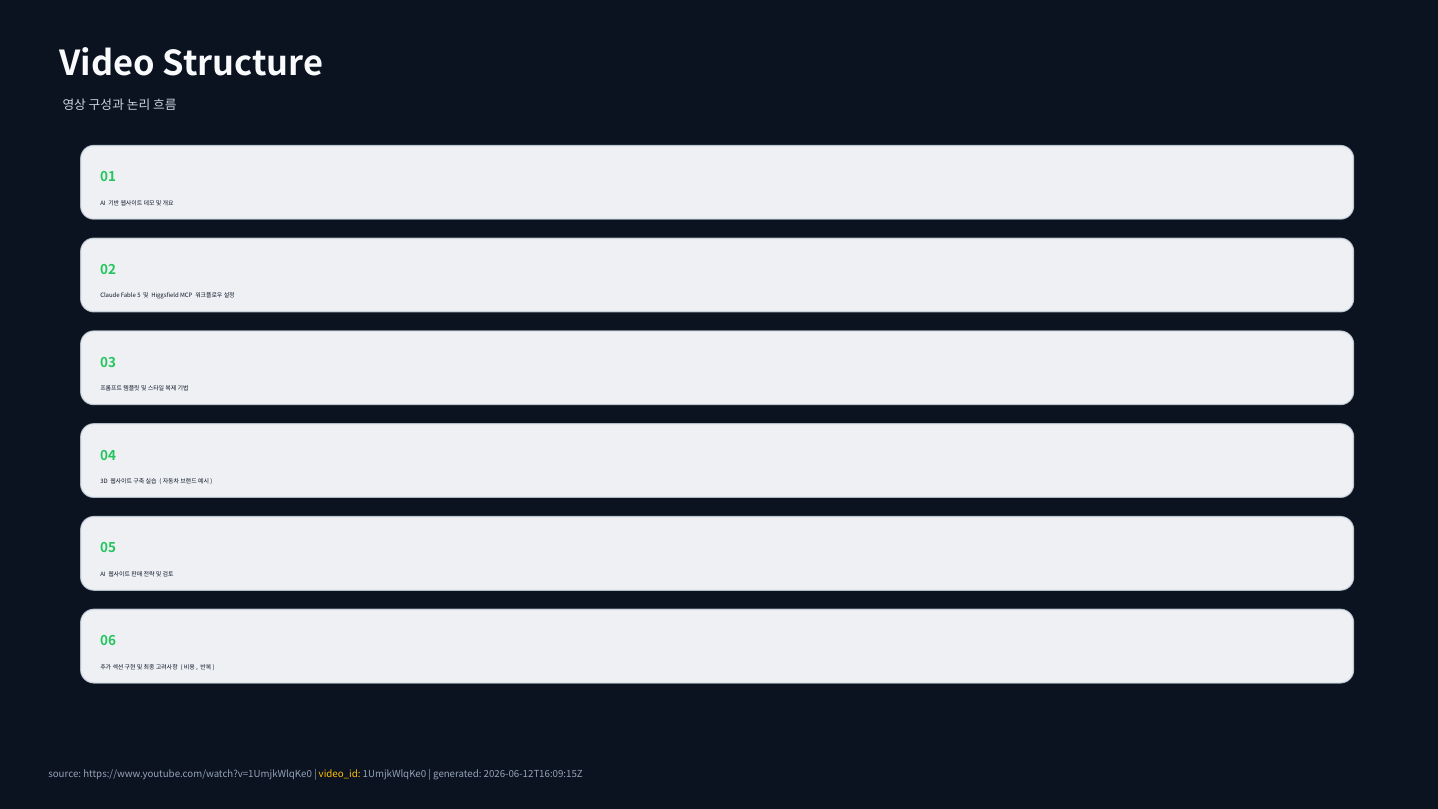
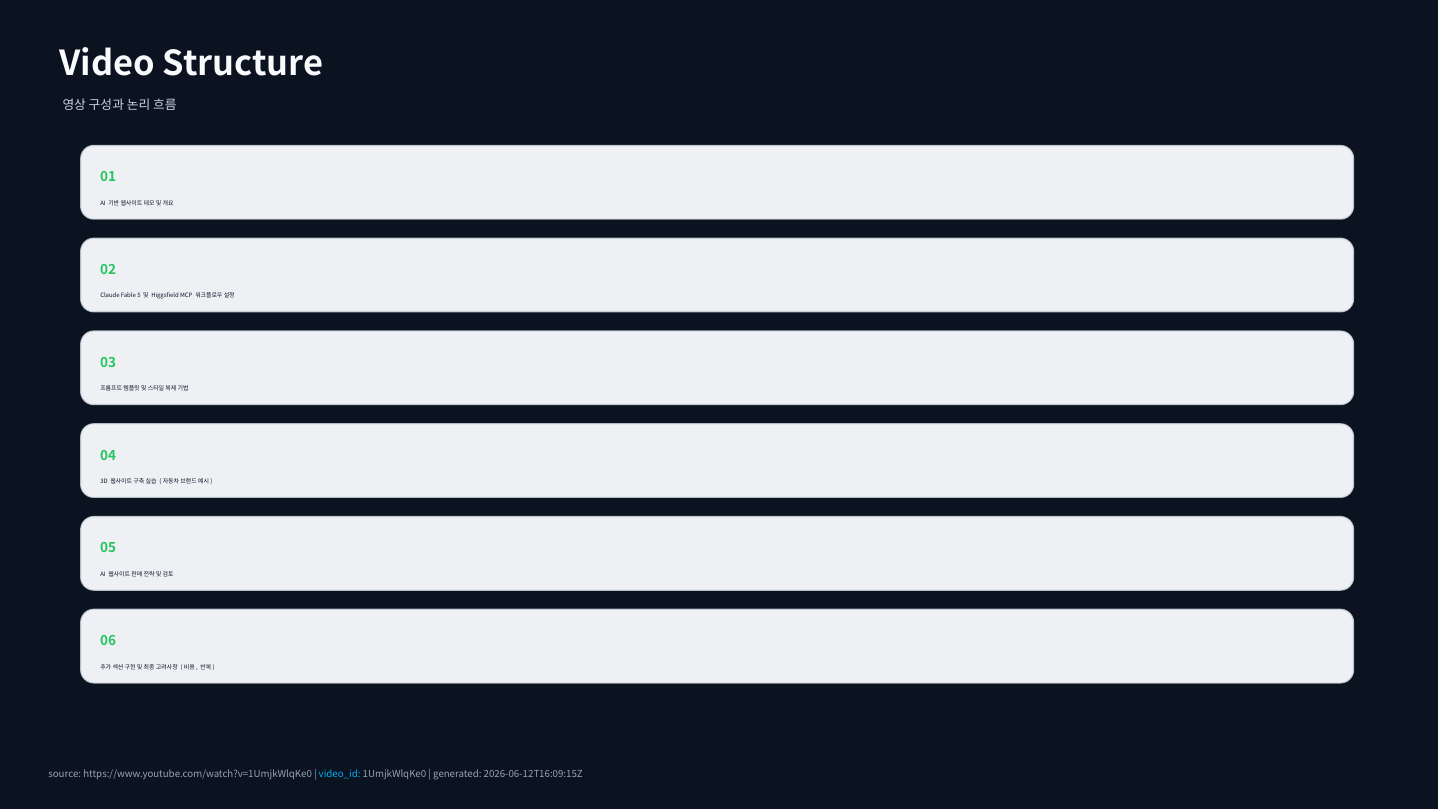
video_id colour: yellow -> light blue (340, 774)
